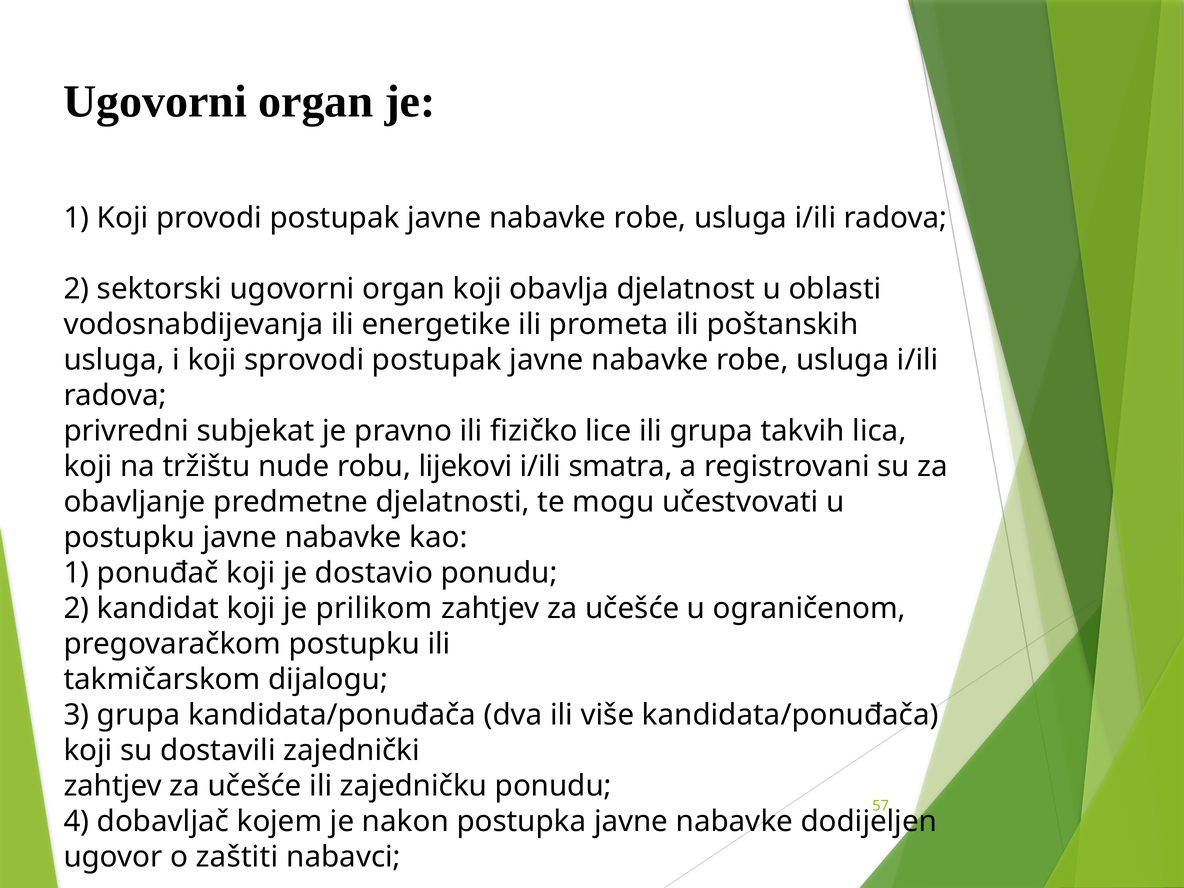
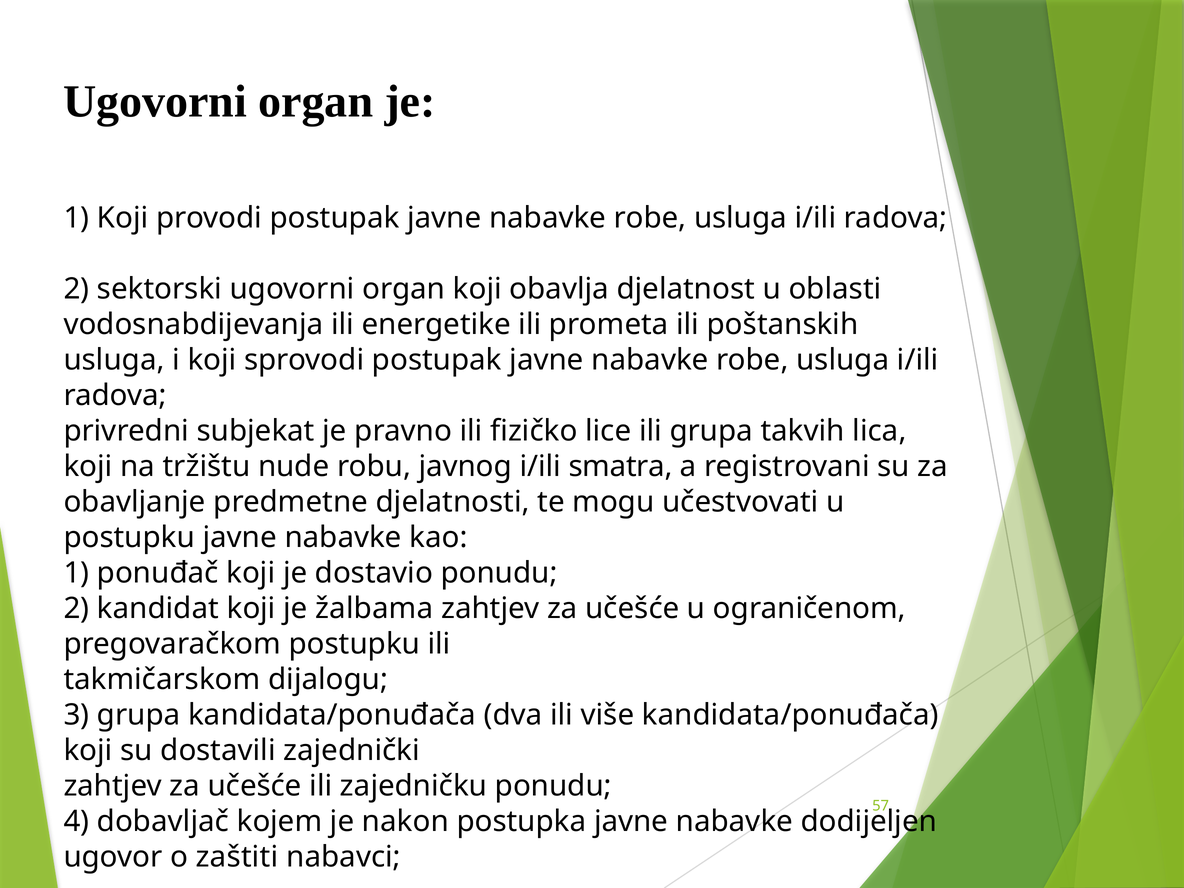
lijekovi: lijekovi -> javnog (465, 466)
prilikom: prilikom -> žalbama (374, 609)
